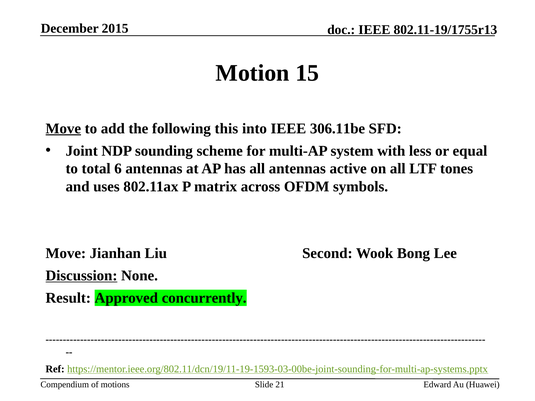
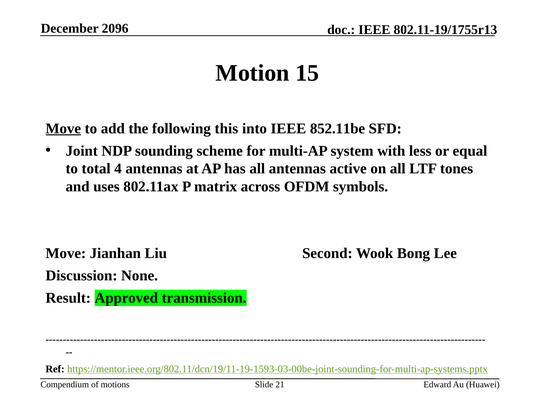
2015: 2015 -> 2096 (115, 28)
306.11be: 306.11be -> 852.11be (337, 129)
6: 6 -> 4 (118, 169)
Discussion underline: present -> none (81, 276)
concurrently: concurrently -> transmission (204, 298)
